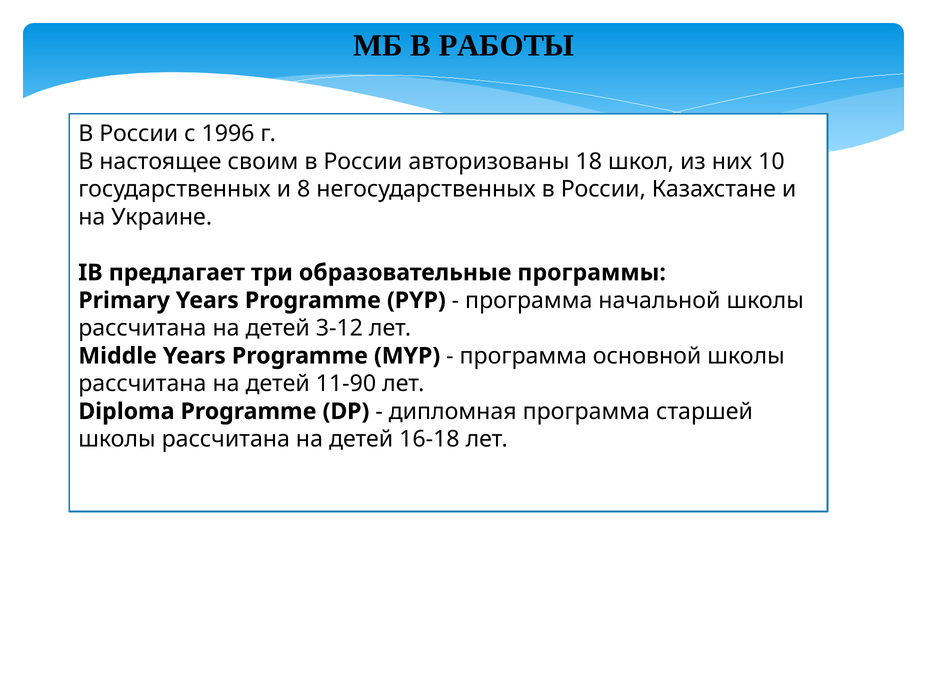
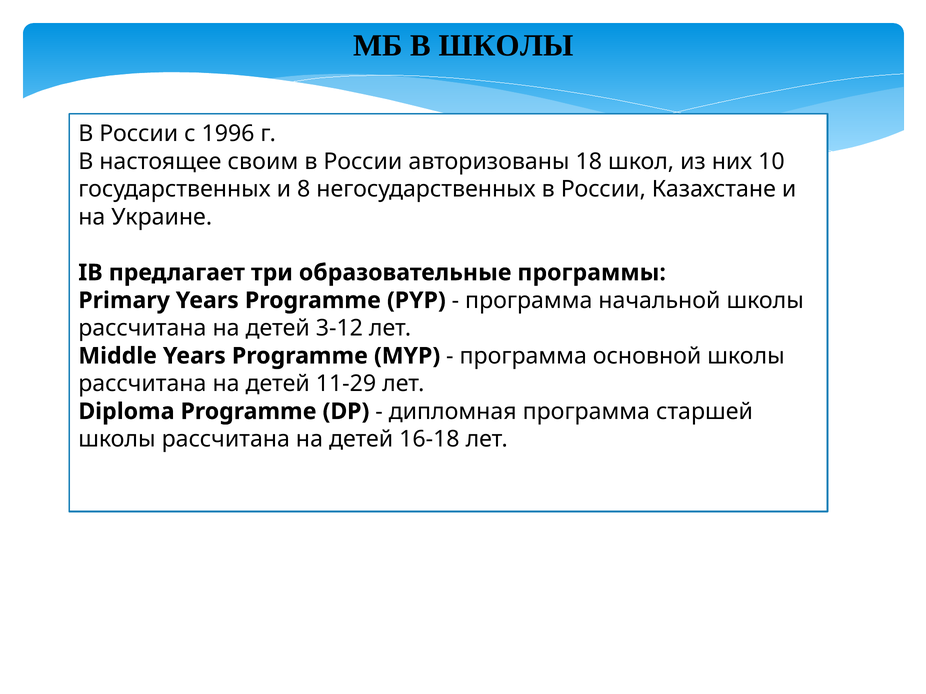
В РАБОТЫ: РАБОТЫ -> ШКОЛЫ (506, 46)
11-90: 11-90 -> 11-29 (346, 384)
